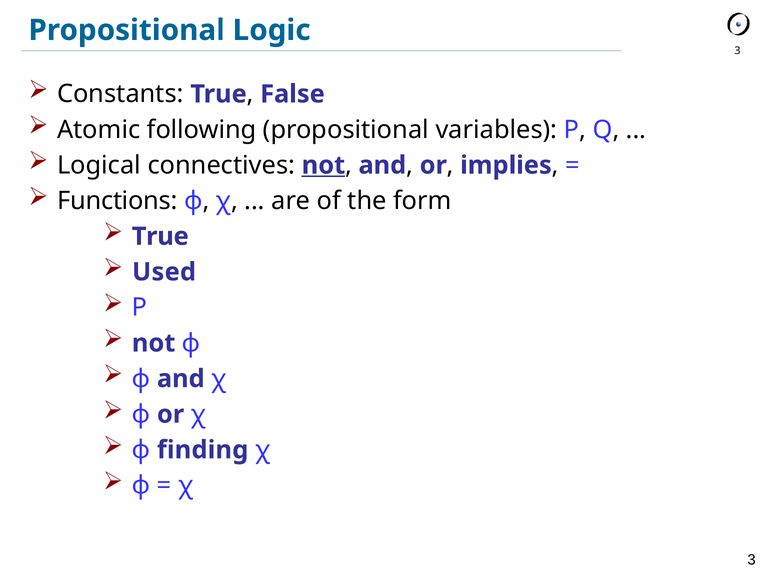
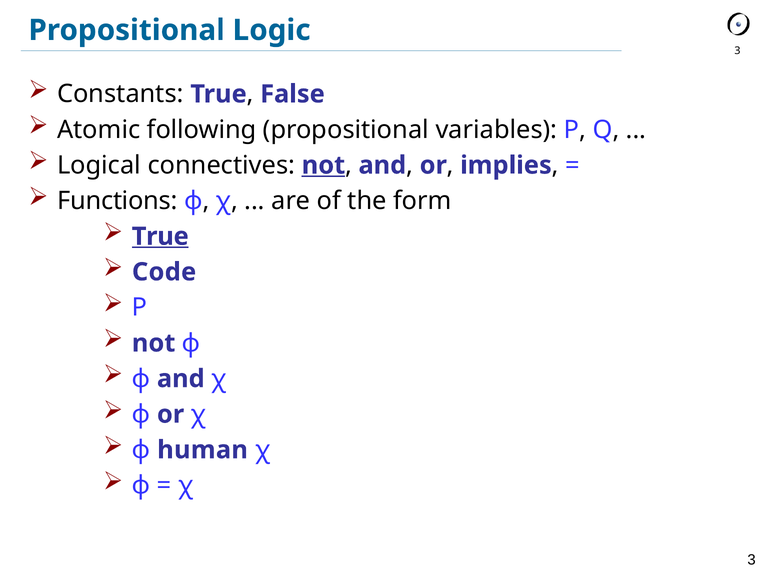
True underline: none -> present (160, 237)
Used: Used -> Code (164, 272)
finding: finding -> human (203, 450)
